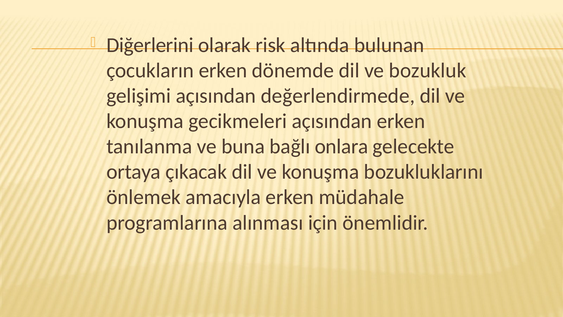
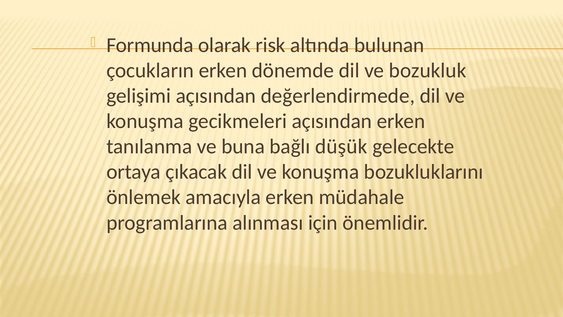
Diğerlerini: Diğerlerini -> Formunda (150, 45)
onlara: onlara -> düşük (341, 146)
